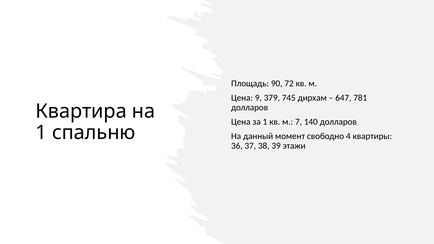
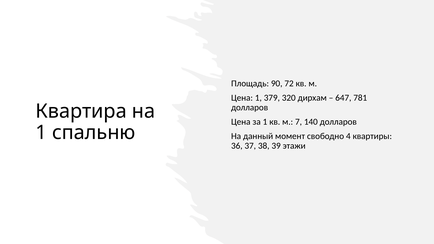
Цена 9: 9 -> 1 (258, 98)
745: 745 -> 320 (289, 98)
